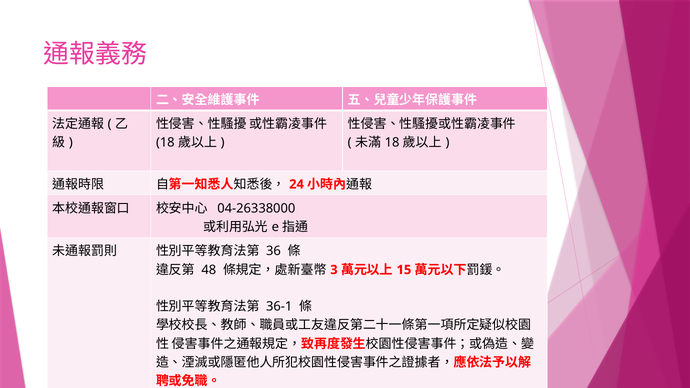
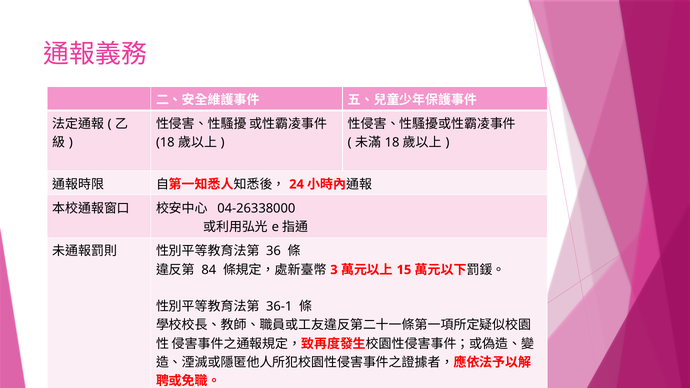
48: 48 -> 84 (209, 270)
